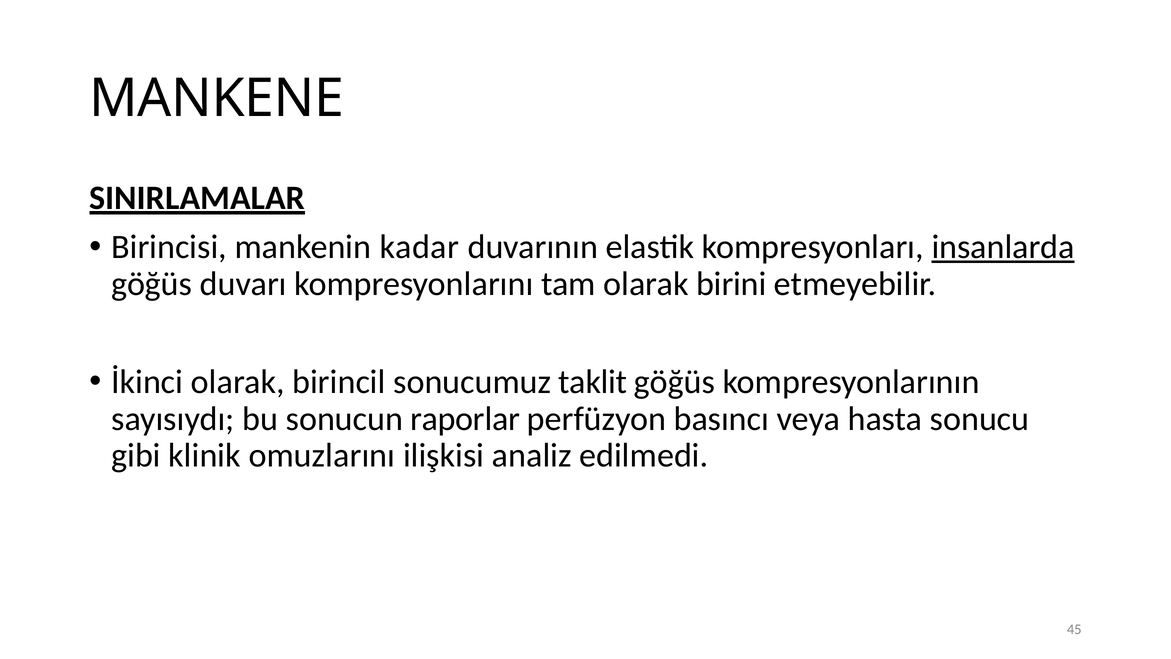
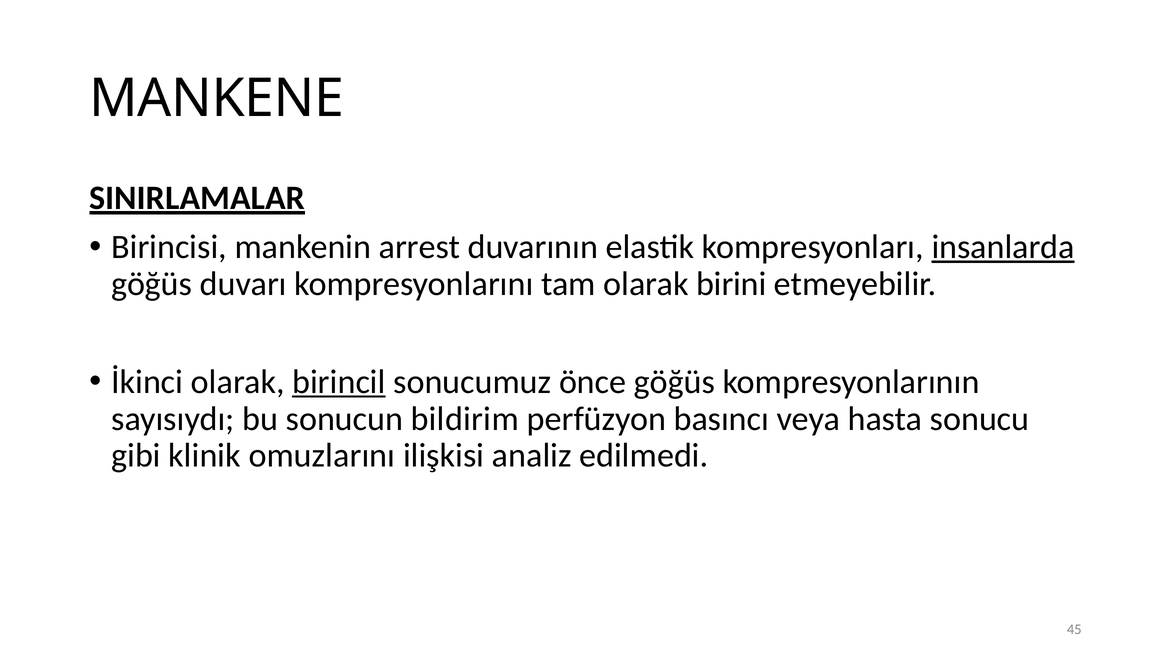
kadar: kadar -> arrest (420, 247)
birincil underline: none -> present (339, 382)
taklit: taklit -> önce (593, 382)
raporlar: raporlar -> bildirim (465, 419)
